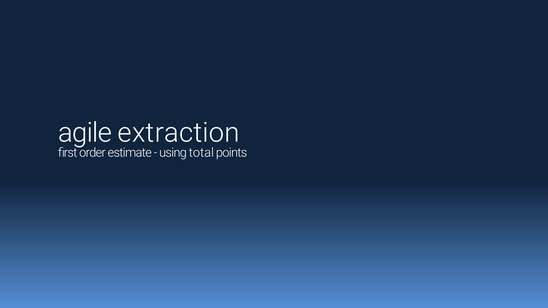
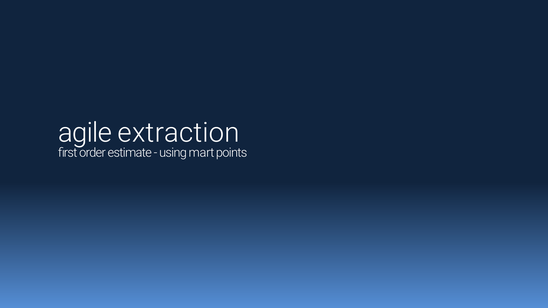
total: total -> mart (201, 153)
